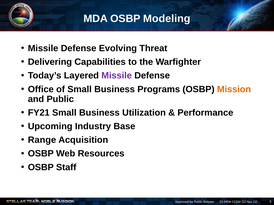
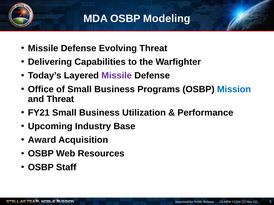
Mission colour: orange -> blue (234, 89)
and Public: Public -> Threat (60, 99)
Range: Range -> Award (42, 140)
